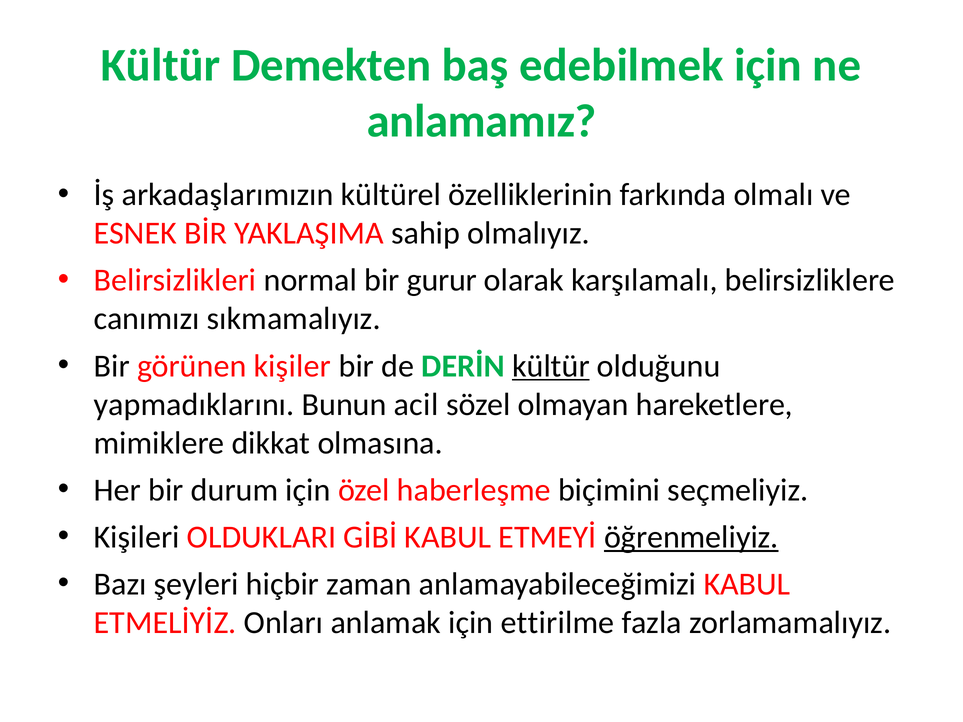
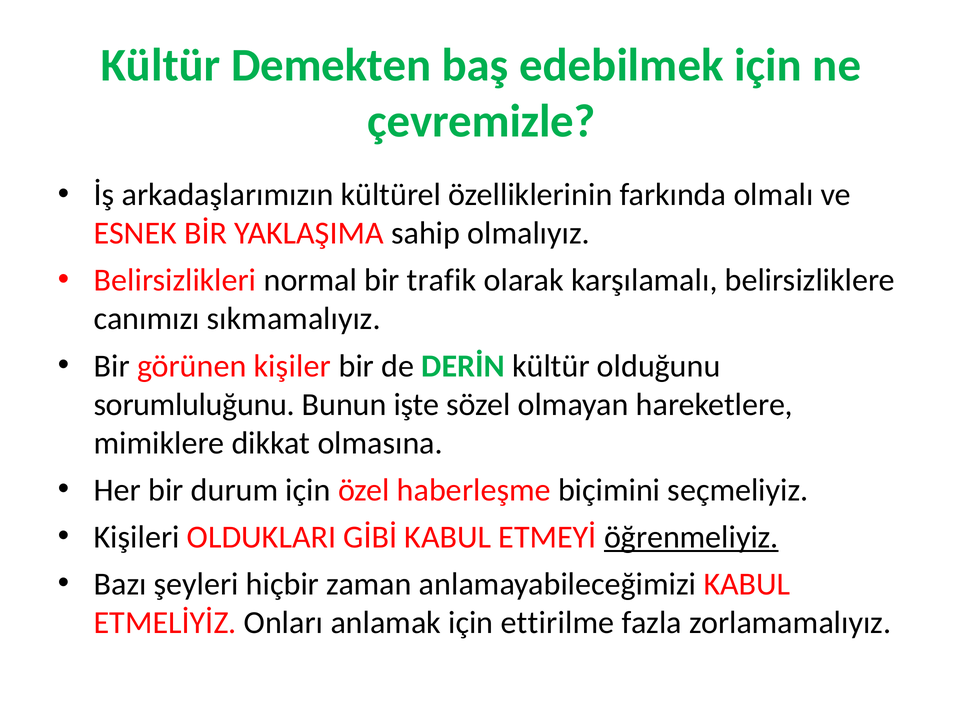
anlamamız: anlamamız -> çevremizle (481, 121)
gurur: gurur -> trafik (442, 280)
kültür underline: present -> none (551, 366)
yapmadıklarını: yapmadıklarını -> sorumluluğunu (194, 405)
acil: acil -> işte (416, 405)
